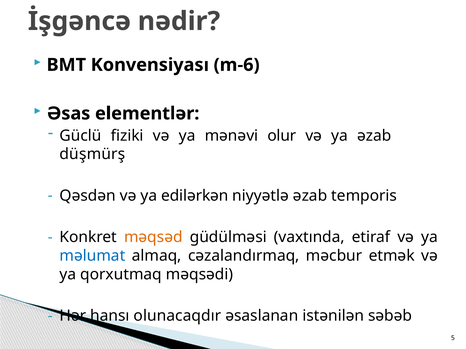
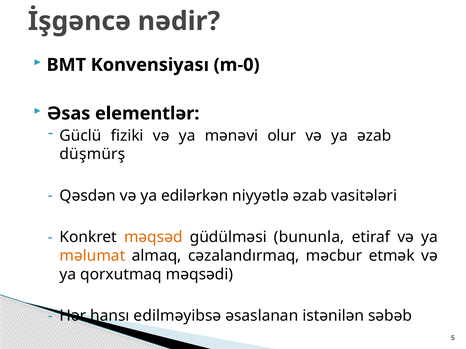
m-6: m-6 -> m-0 (237, 65)
temporis: temporis -> vasitələri (364, 196)
vaxtında: vaxtında -> bununla (309, 237)
məlumat colour: blue -> orange (92, 256)
olunacaqdır: olunacaqdır -> edilməyibsə (177, 316)
